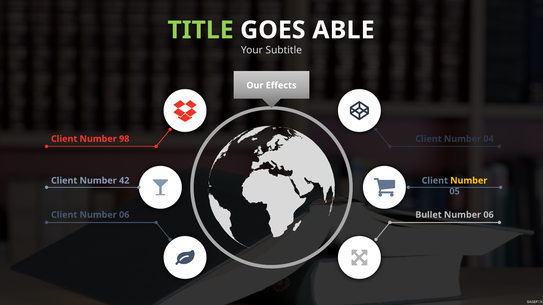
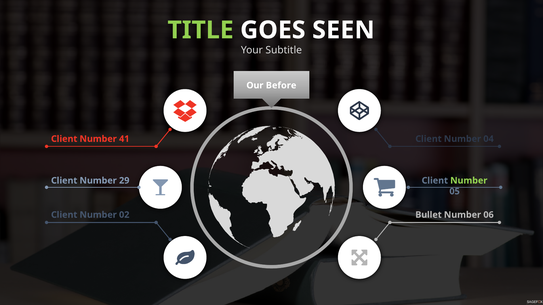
ABLE: ABLE -> SEEN (343, 30)
Effects: Effects -> Before (281, 86)
98: 98 -> 41 (124, 139)
Number colour: yellow -> light green (469, 181)
42: 42 -> 29 (124, 181)
Client Number 06: 06 -> 02 (124, 215)
